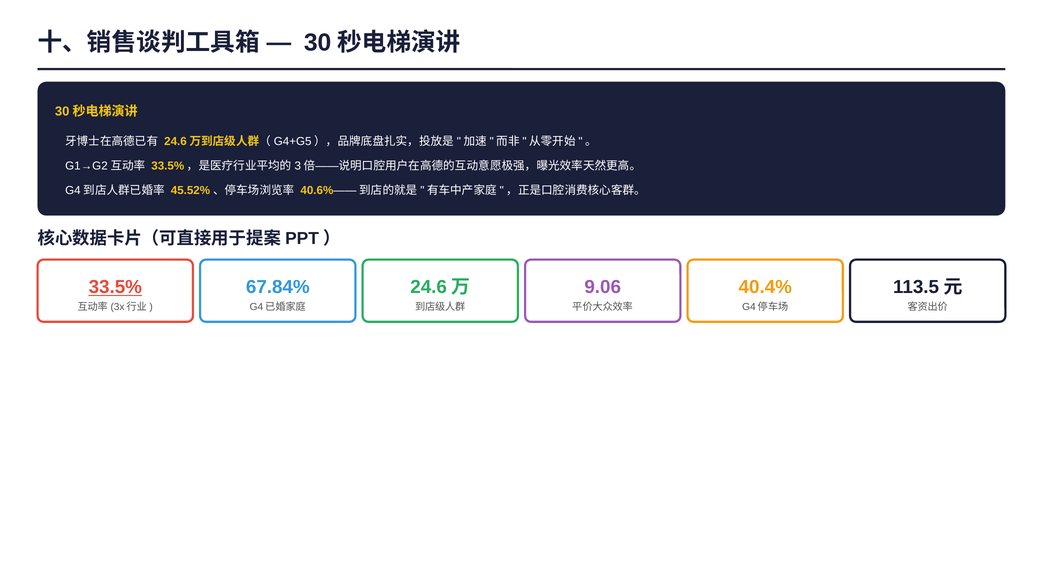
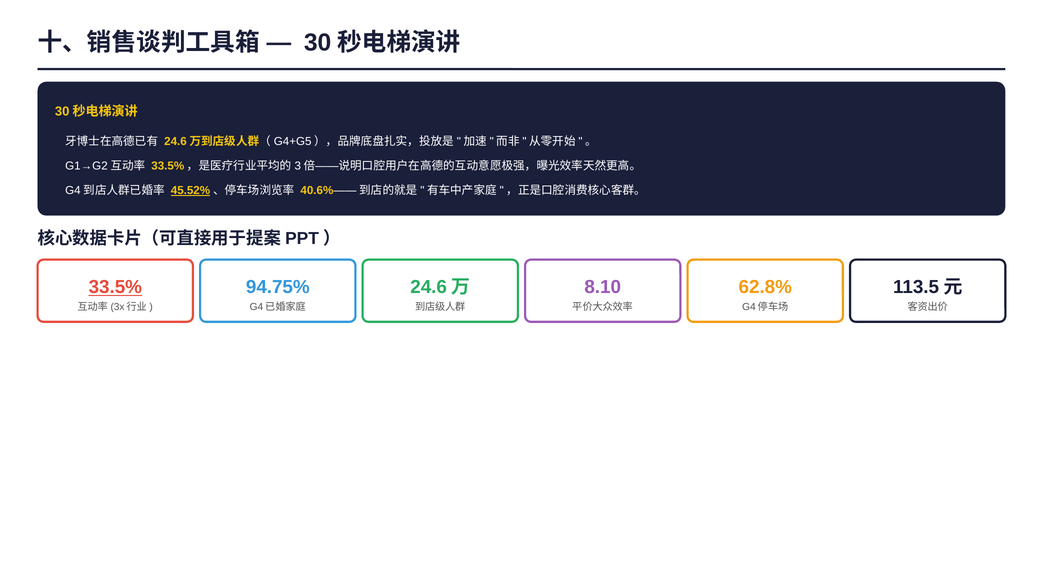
45.52% underline: none -> present (190, 191)
67.84%: 67.84% -> 94.75% (278, 288)
9.06: 9.06 -> 8.10 (603, 288)
40.4%: 40.4% -> 62.8% (765, 288)
